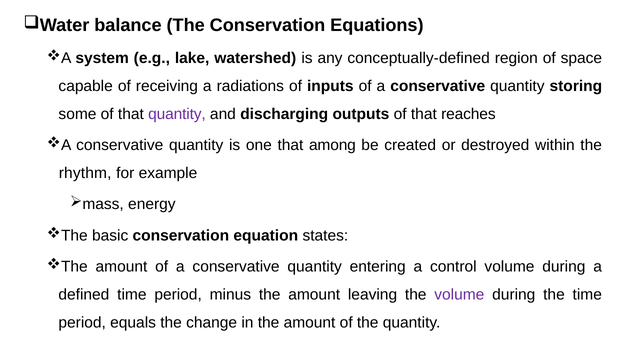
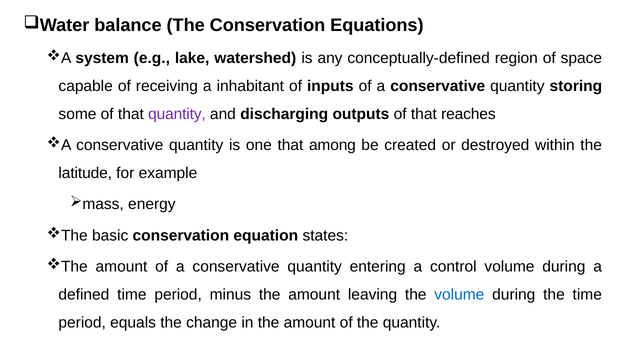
radiations: radiations -> inhabitant (250, 86)
rhythm: rhythm -> latitude (85, 173)
volume colour: purple -> blue (459, 295)
